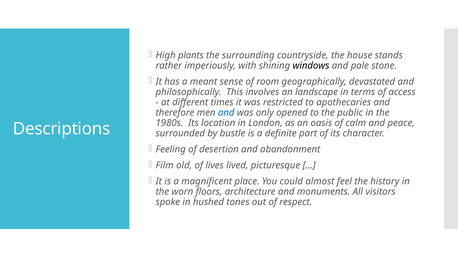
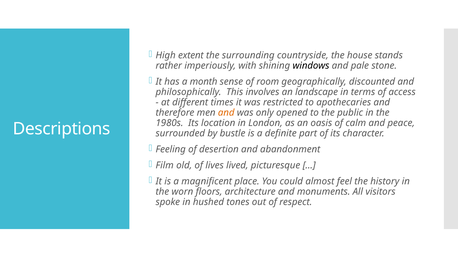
plants: plants -> extent (191, 55)
meant: meant -> month (204, 82)
devastated: devastated -> discounted (372, 82)
and colour: blue -> orange (226, 113)
